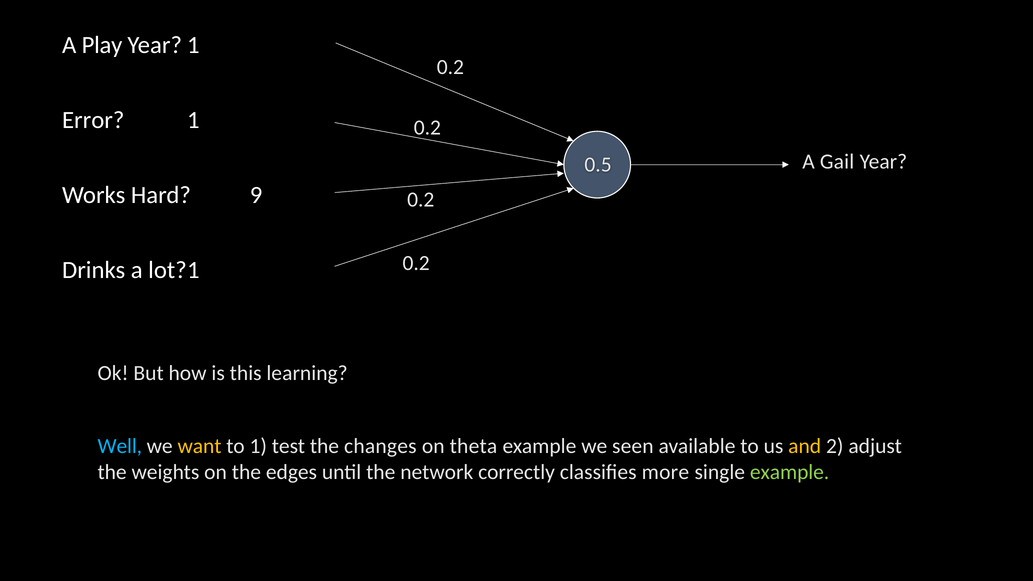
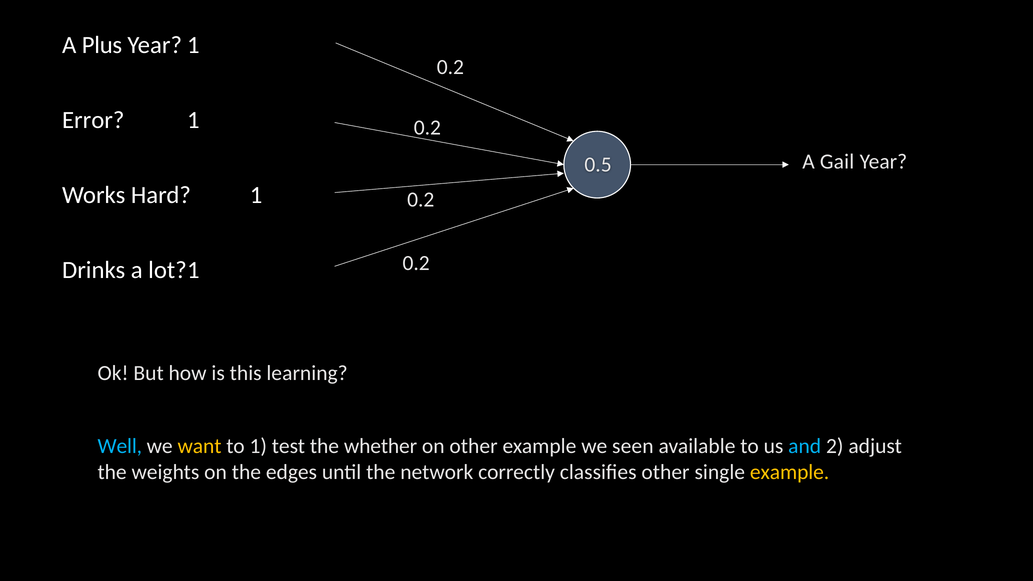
Play: Play -> Plus (102, 45)
Hard 9: 9 -> 1 (256, 195)
changes: changes -> whether (381, 446)
on theta: theta -> other (474, 446)
and colour: yellow -> light blue (805, 446)
classifies more: more -> other (666, 472)
example colour: light green -> yellow (790, 472)
